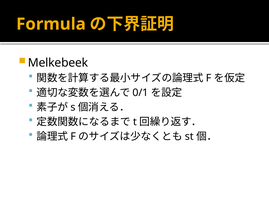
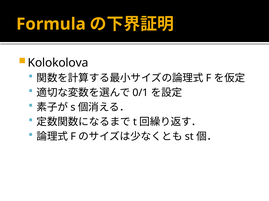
Melkebeek: Melkebeek -> Kolokolova (58, 63)
